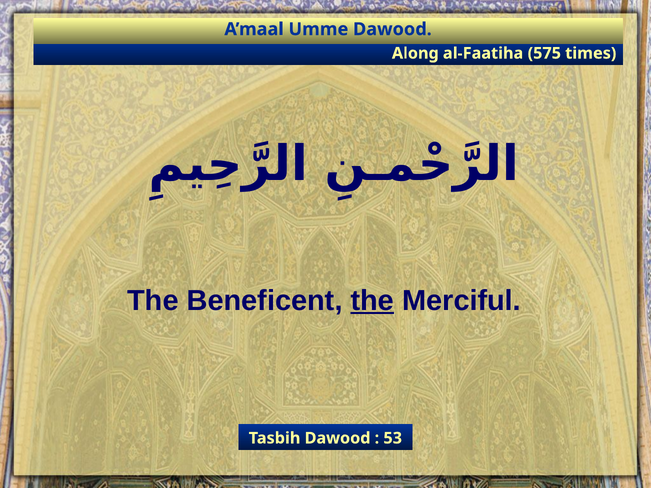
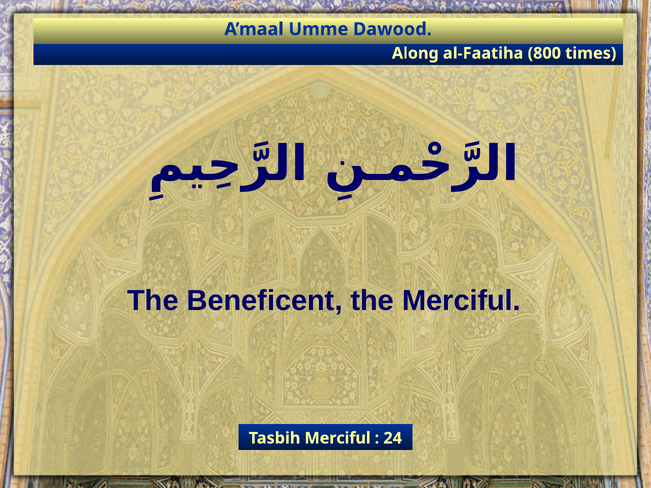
575: 575 -> 800 (544, 53)
the underline: present -> none (372, 301)
Tasbih Dawood: Dawood -> Merciful (338, 438)
53: 53 -> 24 (393, 438)
